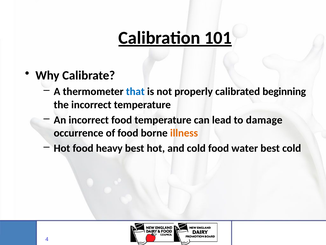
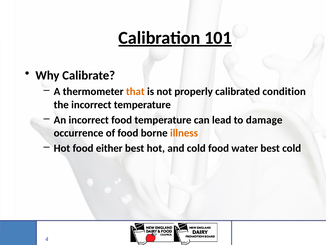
that colour: blue -> orange (135, 91)
beginning: beginning -> condition (284, 91)
heavy: heavy -> either (109, 148)
